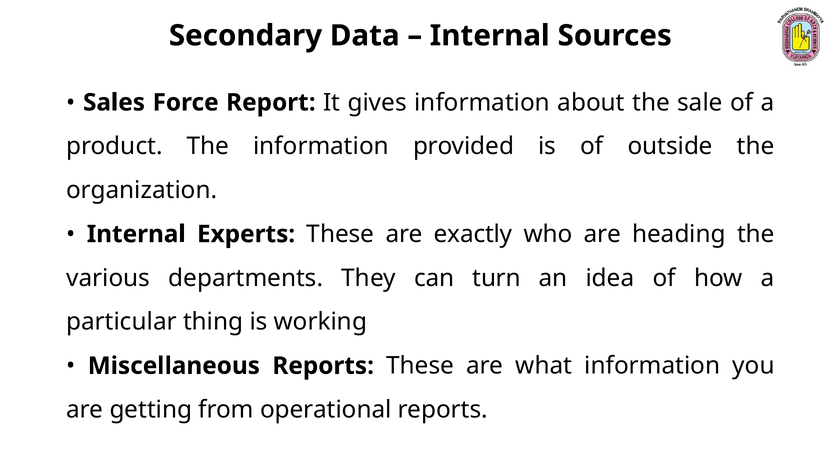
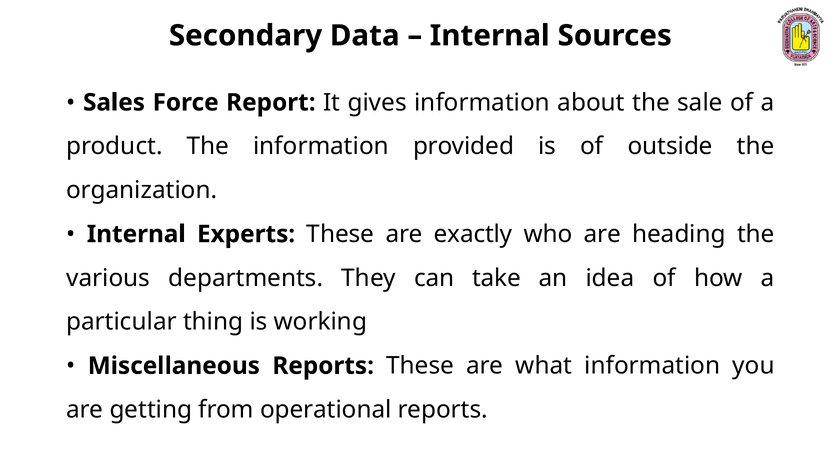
turn: turn -> take (497, 278)
